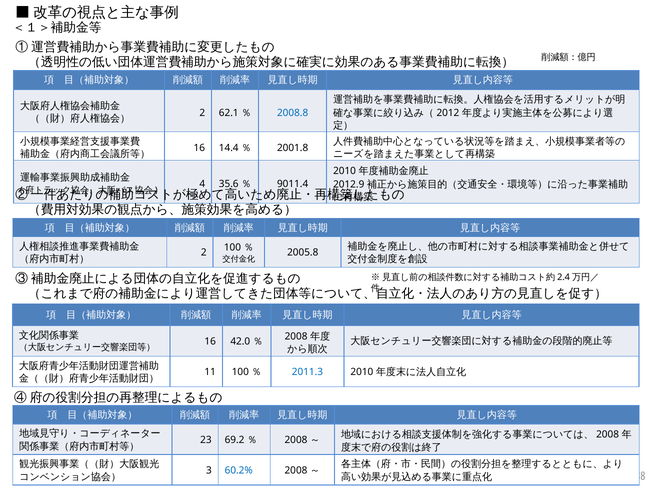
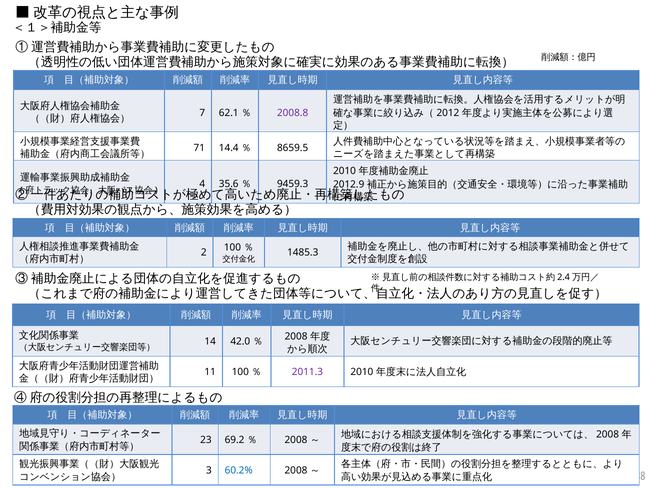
2: 2 -> 7 (202, 113)
2008.8 colour: blue -> purple (293, 113)
16: 16 -> 71 (199, 148)
2001.8: 2001.8 -> 8659.5 (293, 148)
9011.4: 9011.4 -> 9459.3 (293, 184)
2005.8: 2005.8 -> 1485.3 (303, 253)
16: 16 -> 14 (210, 342)
2011.3 colour: blue -> purple (307, 372)
